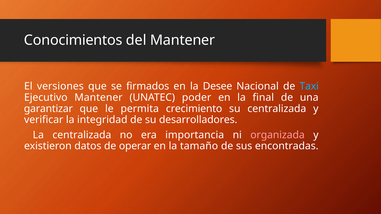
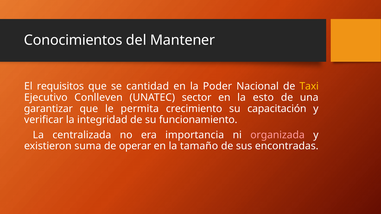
versiones: versiones -> requisitos (60, 86)
firmados: firmados -> cantidad (148, 86)
Desee: Desee -> Poder (217, 86)
Taxi colour: light blue -> yellow (309, 86)
Ejecutivo Mantener: Mantener -> Conlleven (99, 98)
poder: poder -> sector (197, 98)
final: final -> esto (263, 98)
su centralizada: centralizada -> capacitación (277, 109)
desarrolladores: desarrolladores -> funcionamiento (198, 120)
datos: datos -> suma (88, 146)
